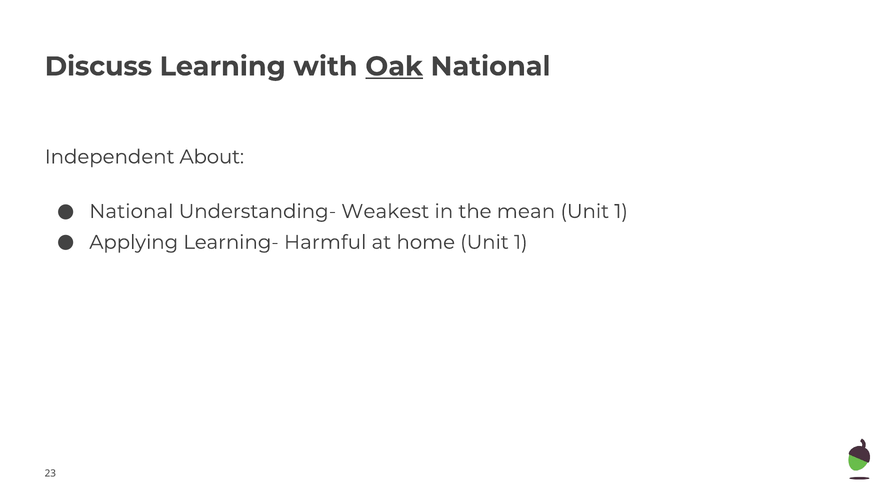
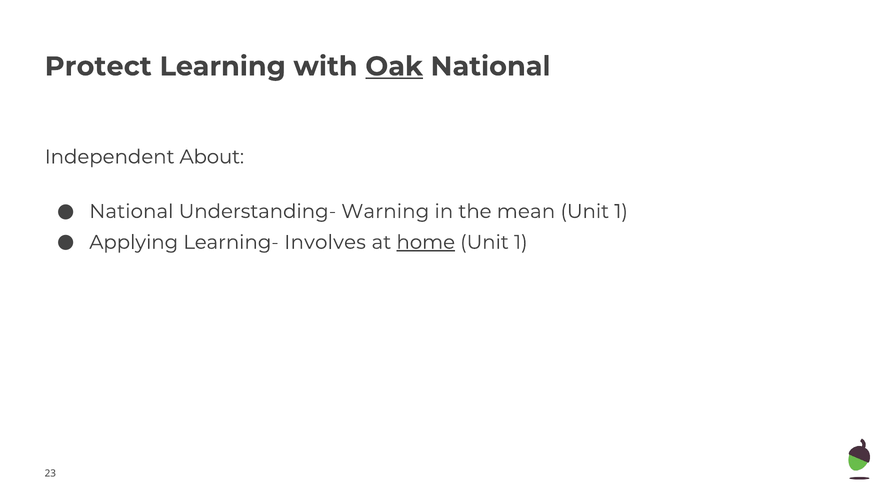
Discuss: Discuss -> Protect (98, 66)
Weakest: Weakest -> Warning (385, 212)
Harmful: Harmful -> Involves (325, 242)
home underline: none -> present (426, 242)
